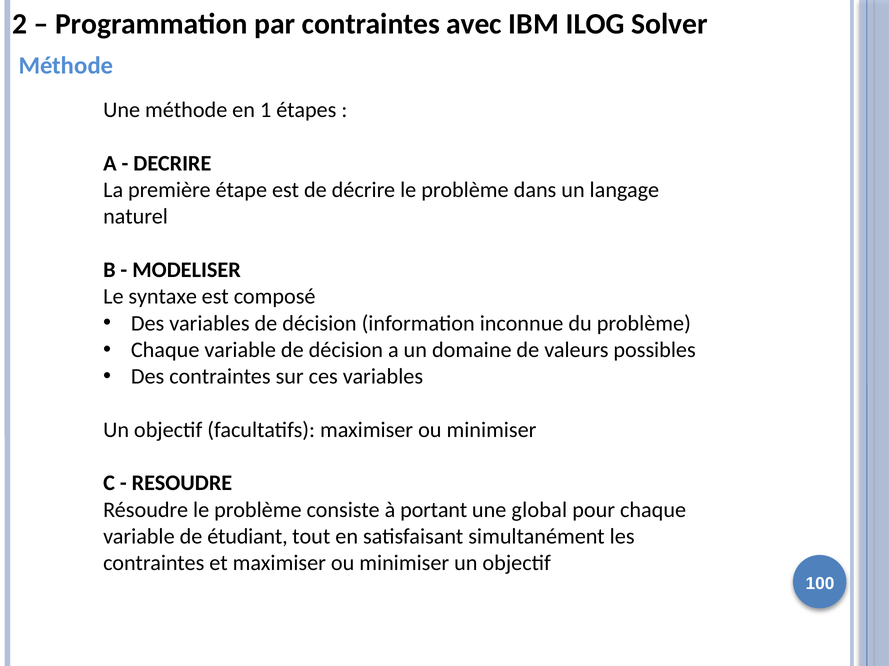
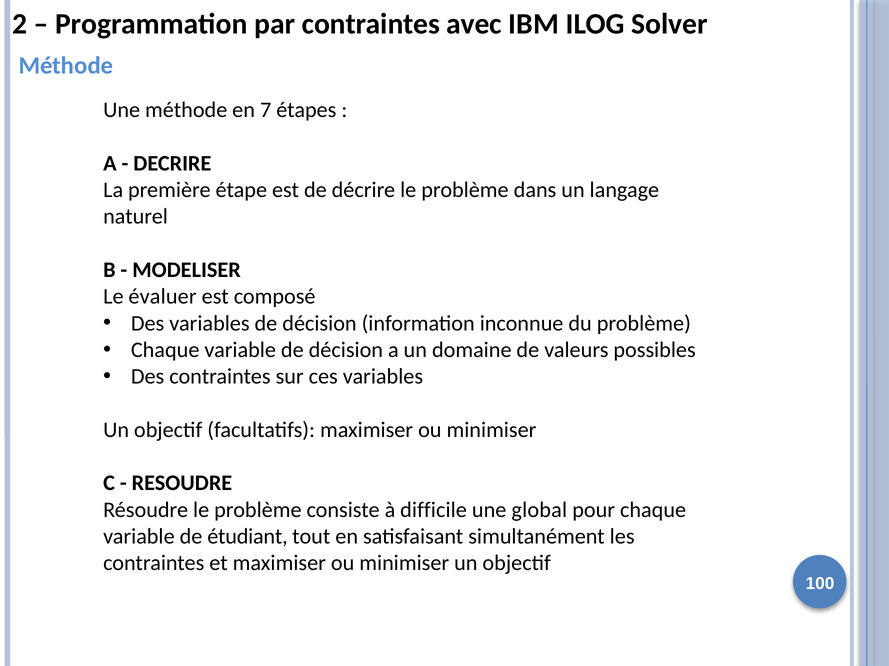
1: 1 -> 7 (266, 110)
syntaxe: syntaxe -> évaluer (163, 297)
portant: portant -> difficile (434, 510)
